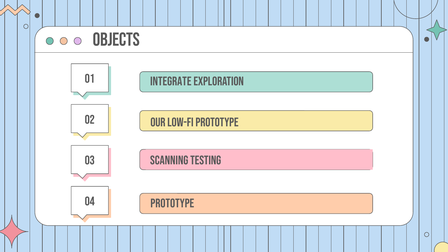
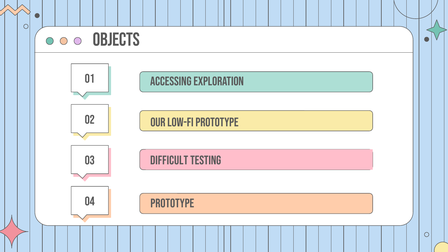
Integrate: Integrate -> Accessing (171, 81)
Scanning: Scanning -> Difficult (169, 160)
